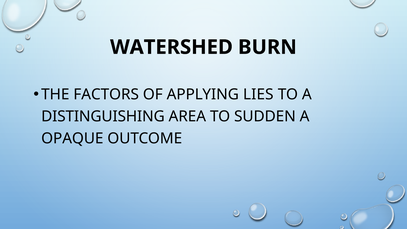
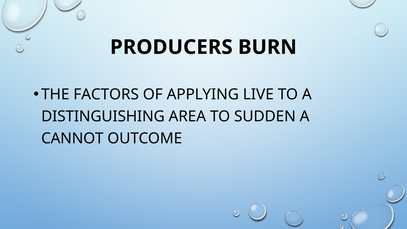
WATERSHED: WATERSHED -> PRODUCERS (171, 47)
LIES: LIES -> LIVE (258, 94)
OPAQUE: OPAQUE -> CANNOT (72, 138)
